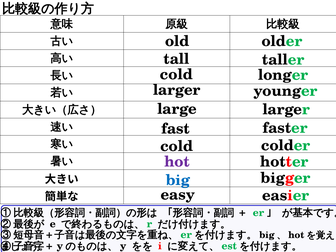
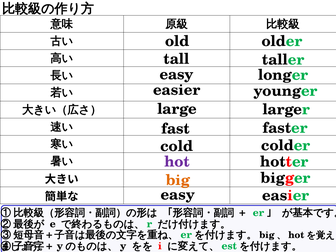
cold: cold -> easy (177, 74)
larger: larger -> easier (177, 90)
big colour: blue -> orange (178, 180)
